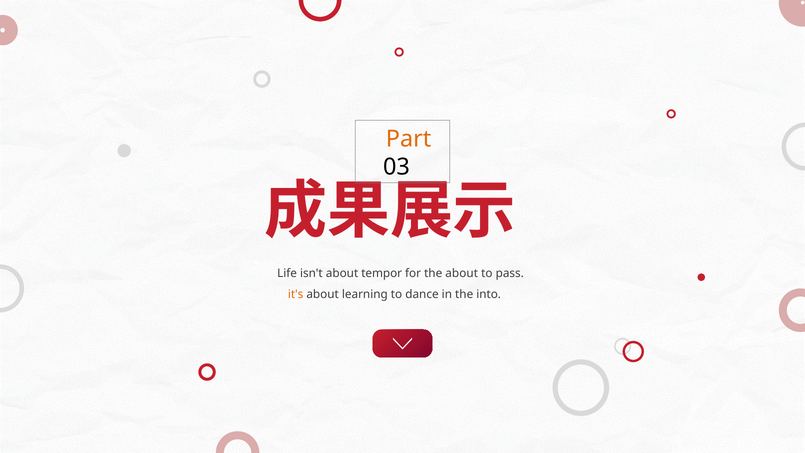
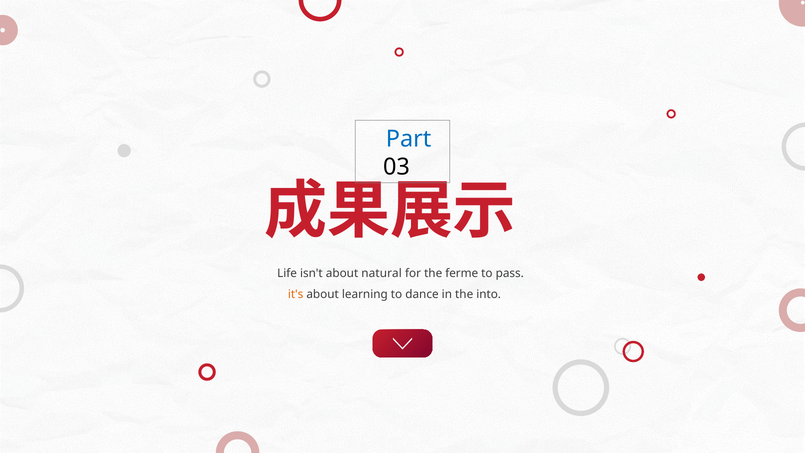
Part colour: orange -> blue (409, 139)
tempor: tempor -> natural (382, 273)
the about: about -> ferme (462, 273)
